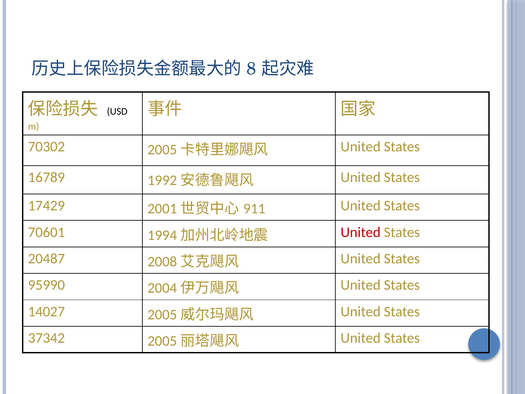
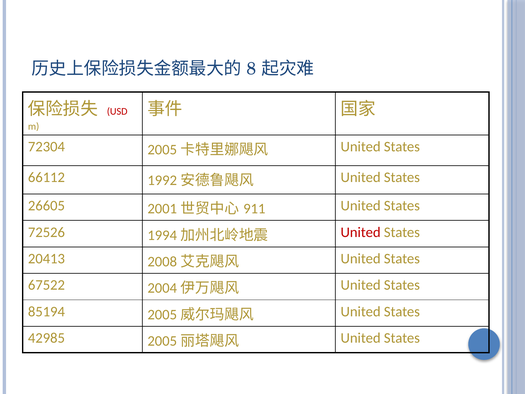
USD colour: black -> red (117, 111)
70302: 70302 -> 72304 (46, 147)
16789: 16789 -> 66112 (46, 177)
17429: 17429 -> 26605 (46, 206)
70601: 70601 -> 72526 (46, 232)
20487: 20487 -> 20413 (46, 258)
95990: 95990 -> 67522 (46, 285)
14027: 14027 -> 85194 (46, 311)
37342: 37342 -> 42985 (46, 338)
